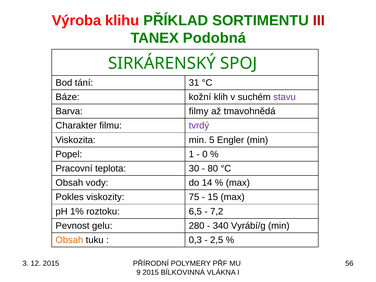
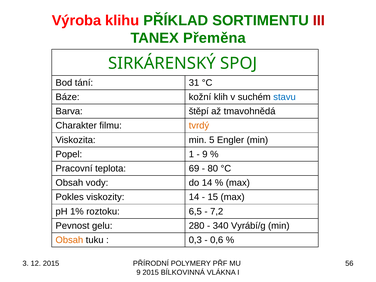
Podobná: Podobná -> Přeměna (215, 38)
stavu colour: purple -> blue (285, 97)
filmy: filmy -> štěpí (199, 111)
tvrdý colour: purple -> orange (199, 126)
0: 0 -> 9 (205, 154)
30: 30 -> 69 (194, 169)
viskozity 75: 75 -> 14 (194, 197)
2,5: 2,5 -> 0,6 (217, 240)
